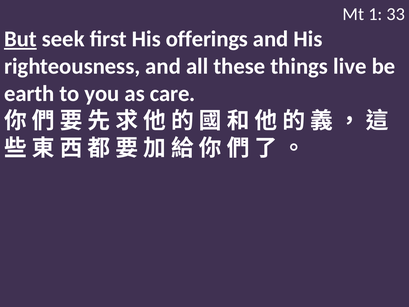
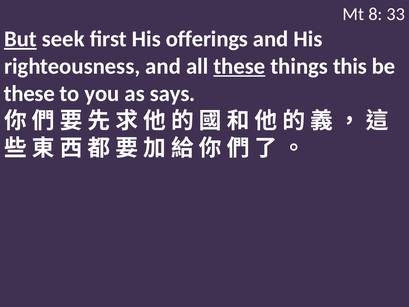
1: 1 -> 8 (375, 14)
these underline: none -> present (239, 66)
live: live -> this (350, 66)
earth: earth -> these (29, 94)
care: care -> says (173, 94)
